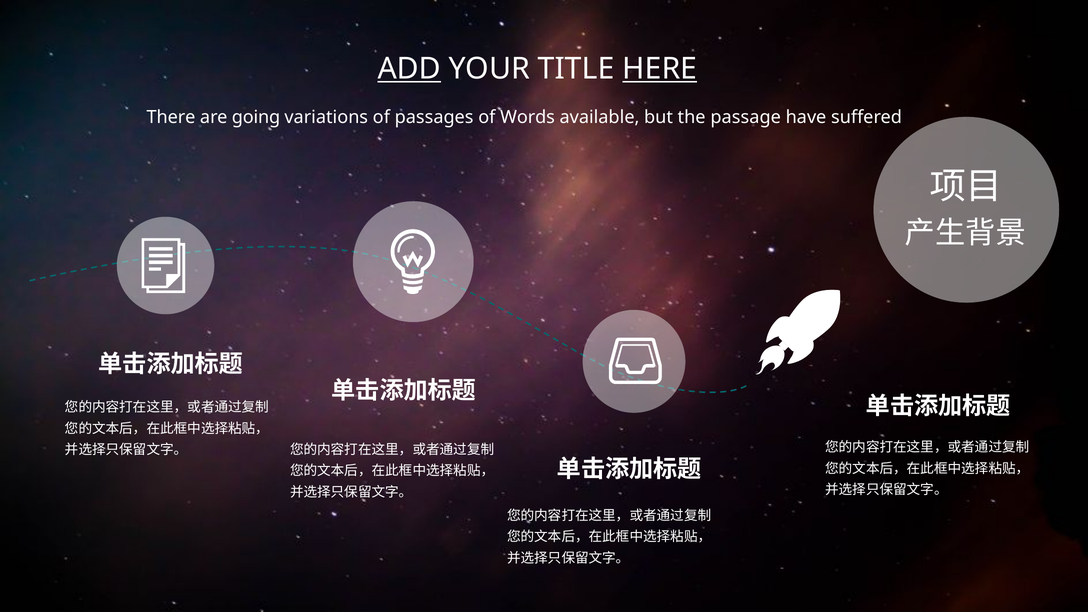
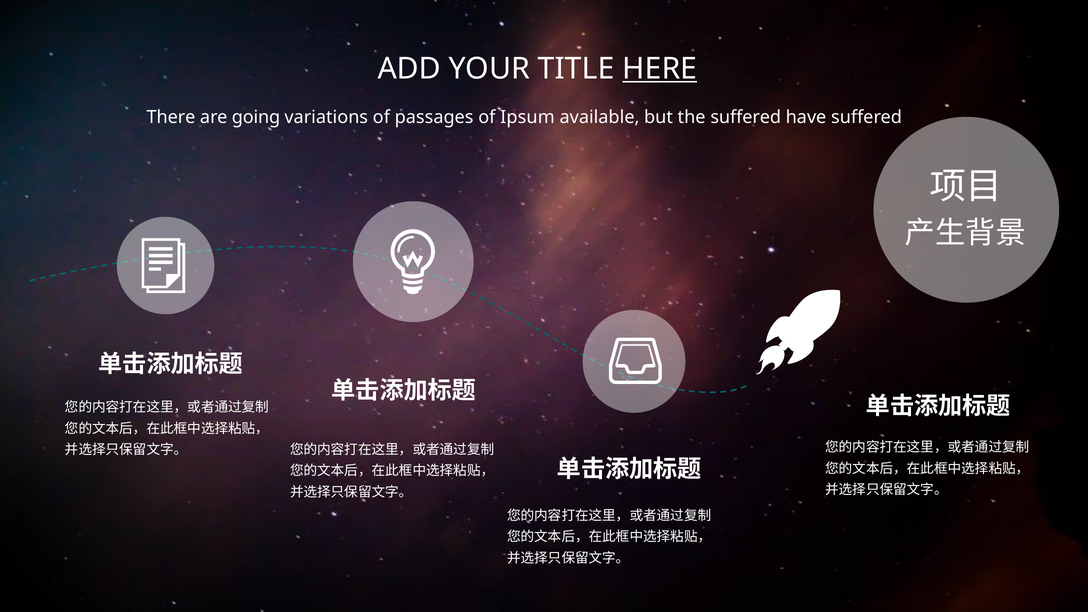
ADD underline: present -> none (409, 69)
Words: Words -> Ipsum (527, 117)
the passage: passage -> suffered (746, 117)
